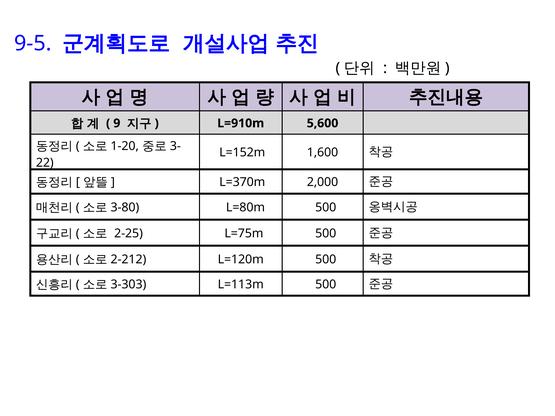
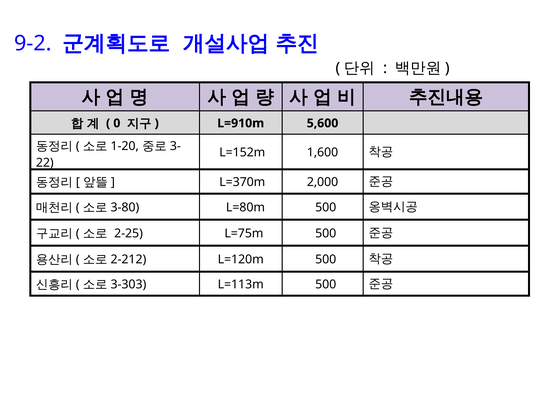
9-5: 9-5 -> 9-2 (33, 43)
9: 9 -> 0 (117, 123)
